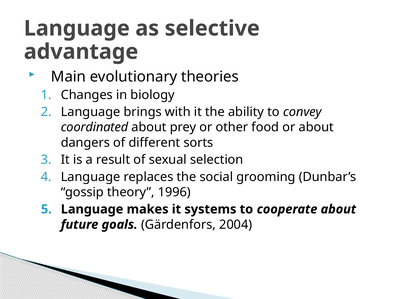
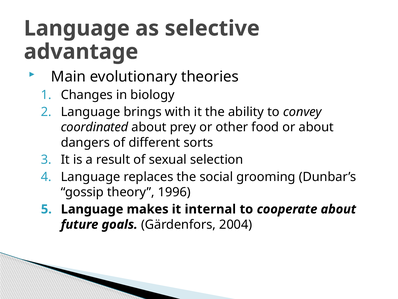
systems: systems -> internal (210, 209)
